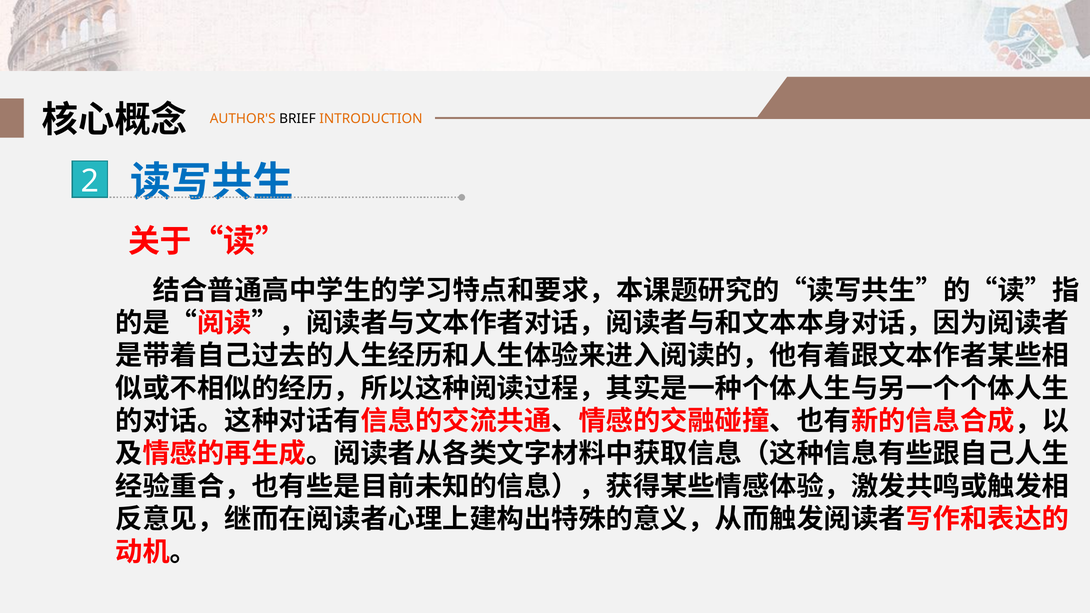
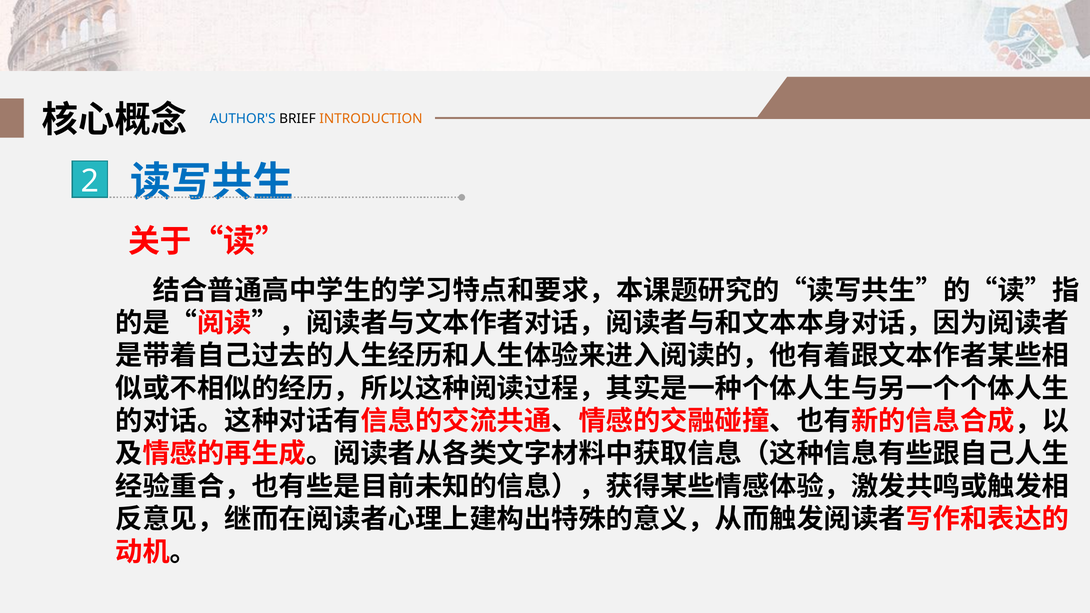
AUTHOR'S colour: orange -> blue (243, 119)
